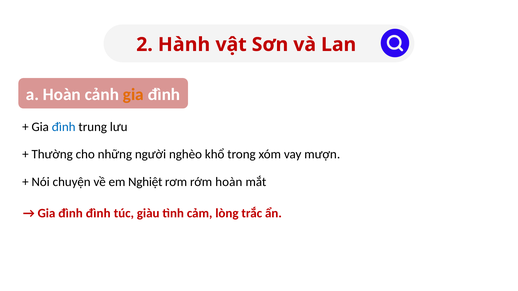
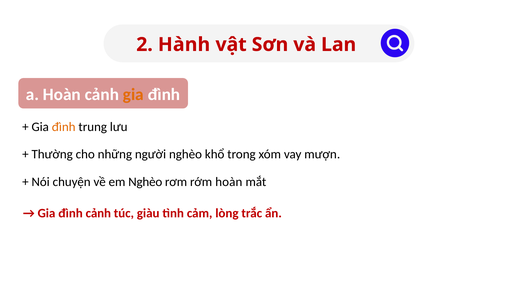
đình colour: blue -> orange (64, 127)
em Nghiệt: Nghiệt -> Nghèo (145, 182)
đình đình: đình -> cảnh (98, 214)
